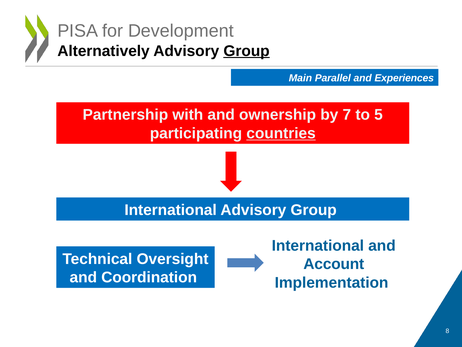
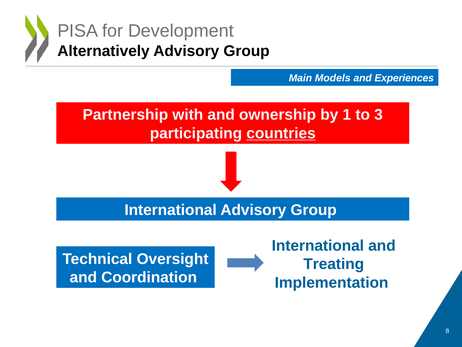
Group underline: present -> none (247, 51)
Parallel: Parallel -> Models (333, 78)
7: 7 -> 1 (347, 115)
5: 5 -> 3 (378, 115)
Account: Account -> Treating (334, 264)
